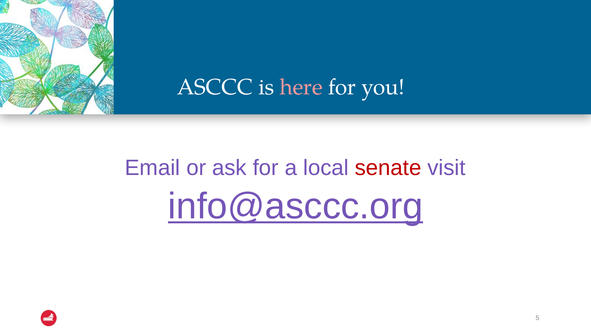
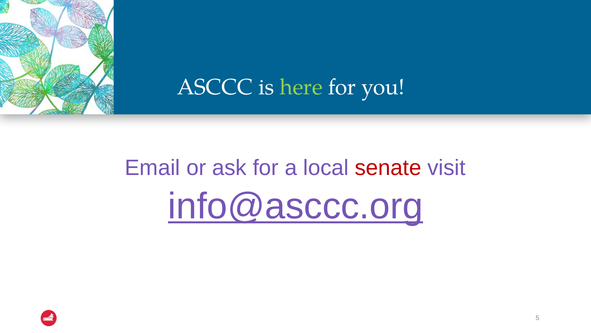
here colour: pink -> light green (301, 87)
